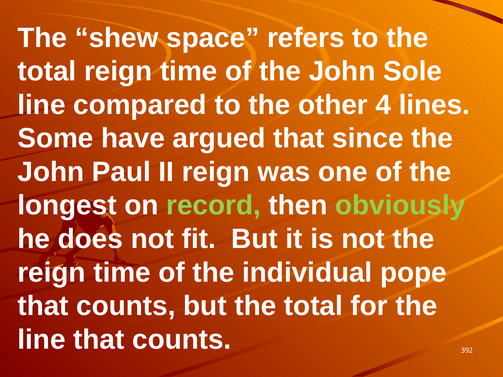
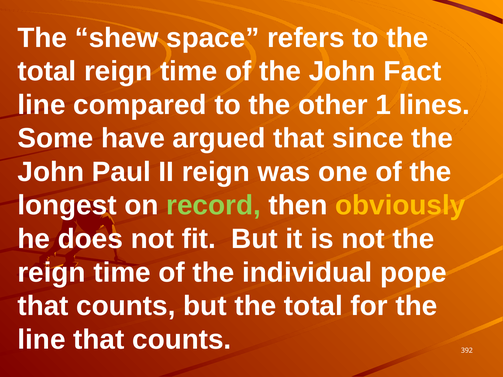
Sole: Sole -> Fact (412, 71)
4: 4 -> 1 (383, 105)
obviously colour: light green -> yellow (400, 206)
